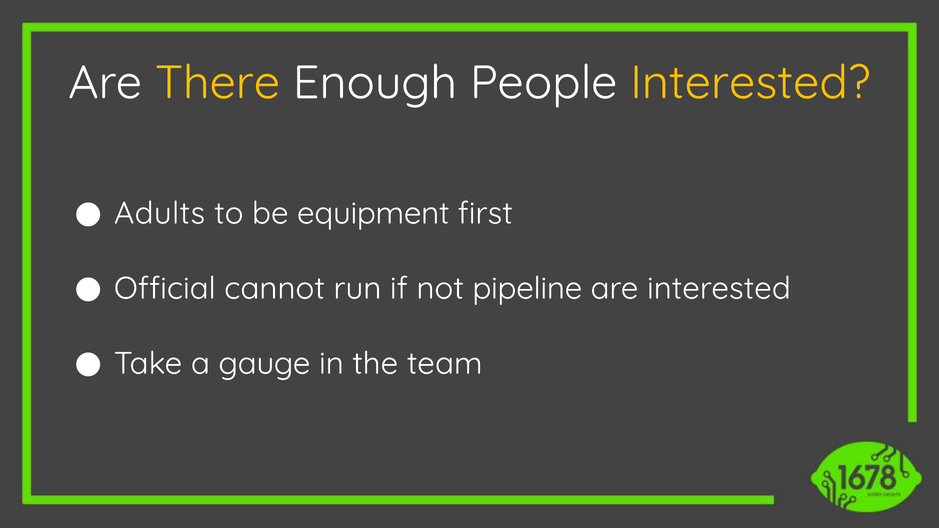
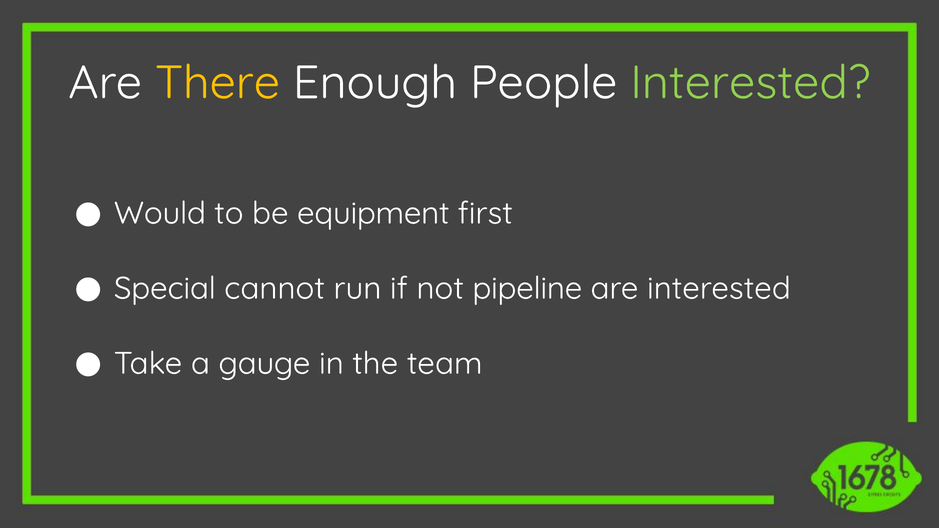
Interested colour: yellow -> light green (750, 83)
Adults: Adults -> Would (160, 213)
Official: Official -> Special (165, 288)
